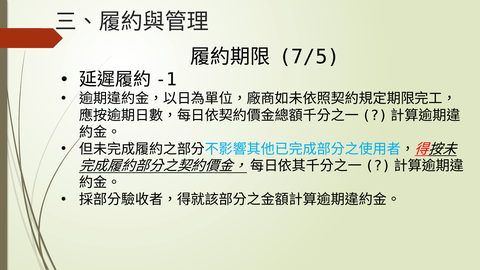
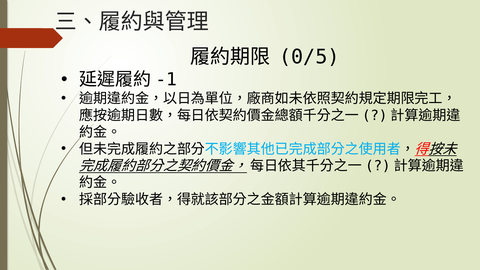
7/5: 7/5 -> 0/5 (309, 57)
